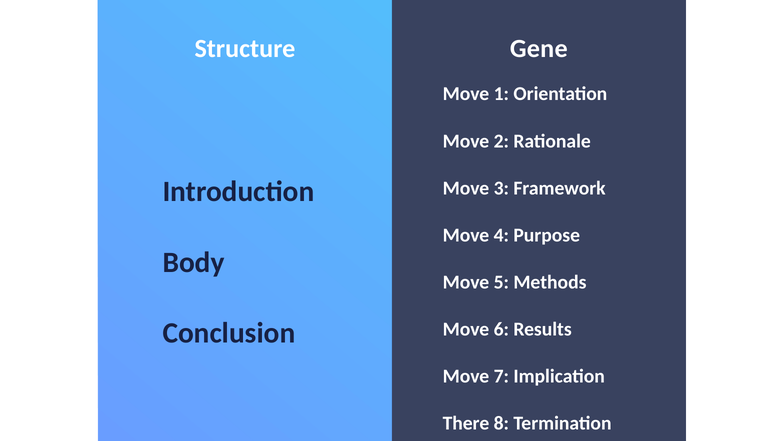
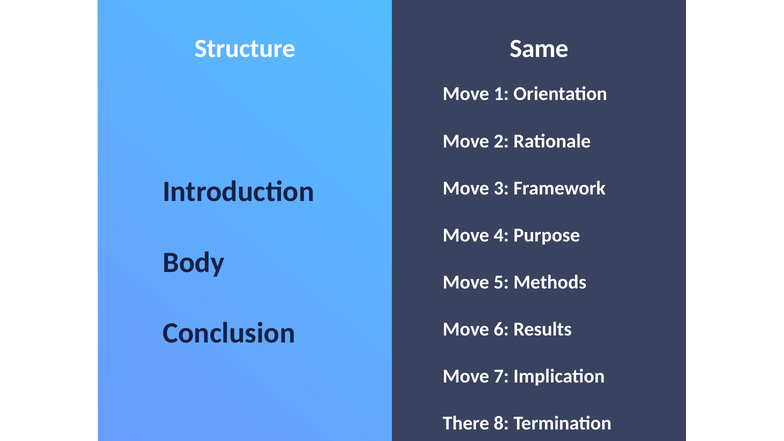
Gene: Gene -> Same (539, 49)
